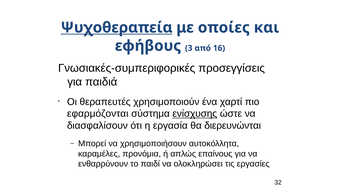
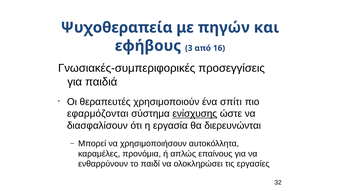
Ψυχοθεραπεία underline: present -> none (117, 28)
οποίες: οποίες -> πηγών (224, 28)
χαρτί: χαρτί -> σπίτι (231, 102)
